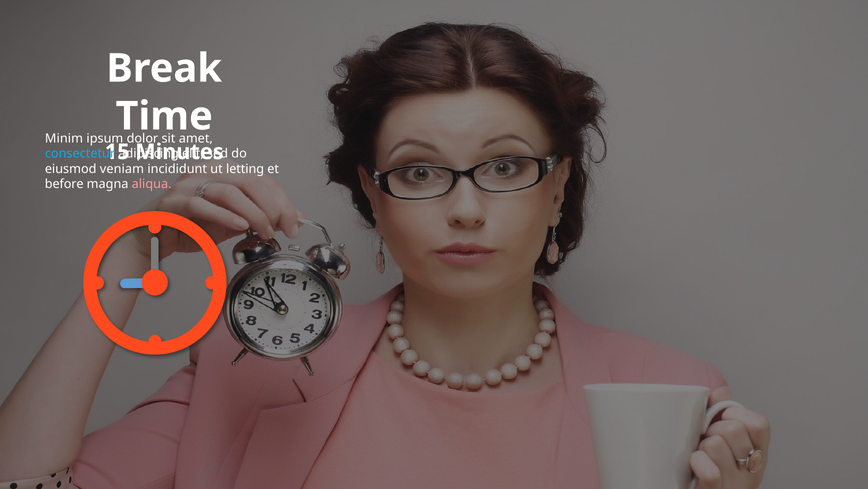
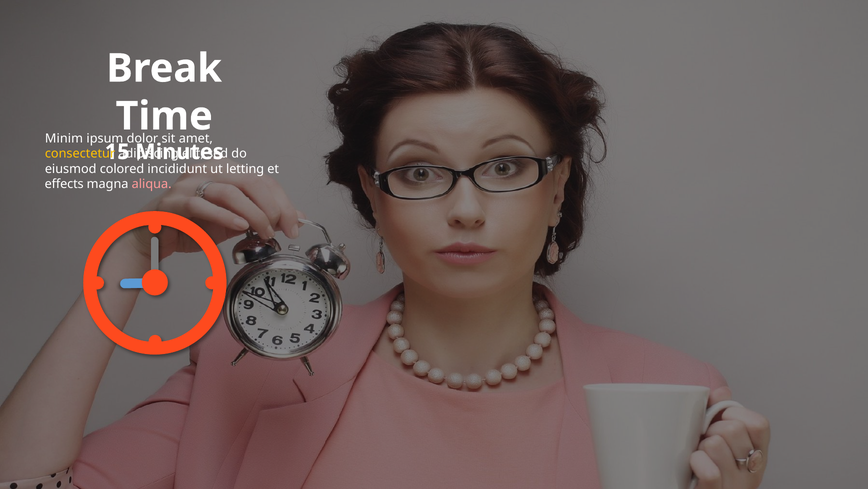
consectetur colour: light blue -> yellow (80, 153)
veniam: veniam -> colored (122, 169)
before: before -> effects (64, 184)
